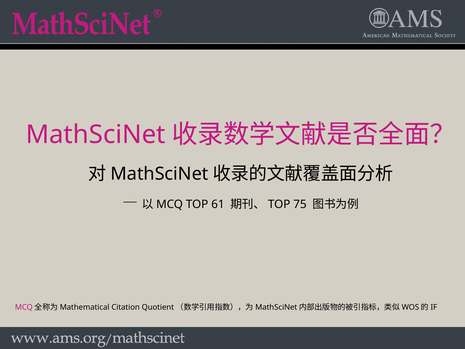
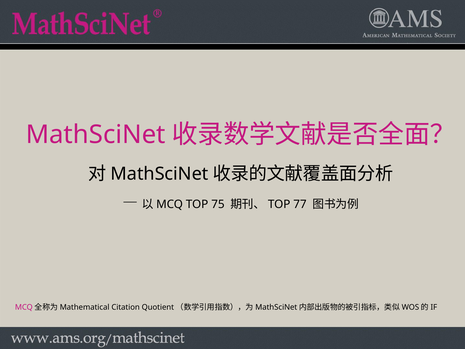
61: 61 -> 75 (218, 204)
75: 75 -> 77 (300, 204)
